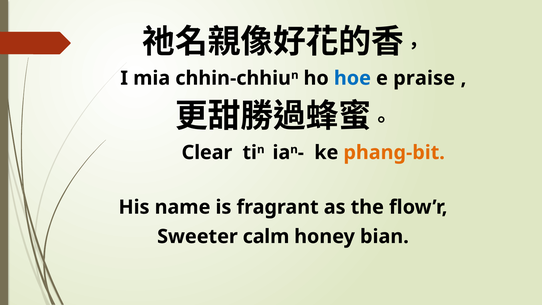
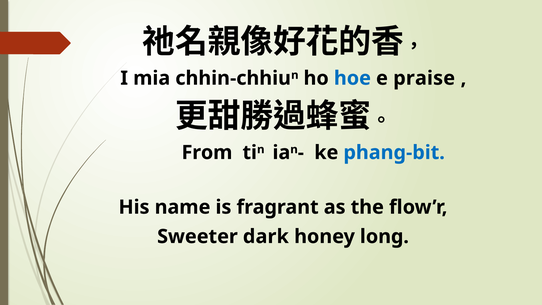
Clear: Clear -> From (207, 152)
phang-bit colour: orange -> blue (394, 152)
calm: calm -> dark (266, 236)
bian: bian -> long (384, 236)
